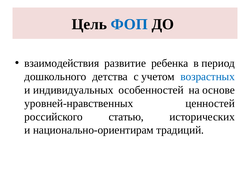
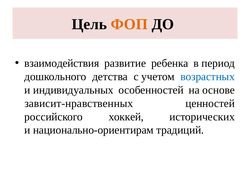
ФОП colour: blue -> orange (129, 24)
уровней-нравственных: уровней-нравственных -> зависит-нравственных (79, 103)
статью: статью -> хоккей (126, 116)
